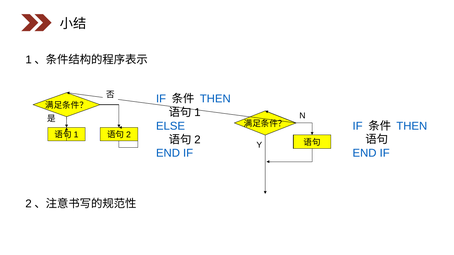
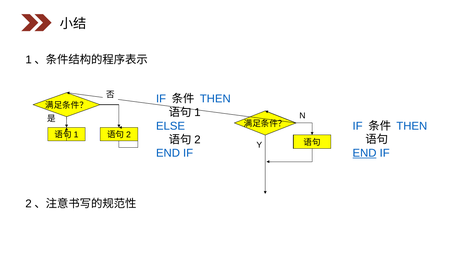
END underline: none -> present (365, 153)
